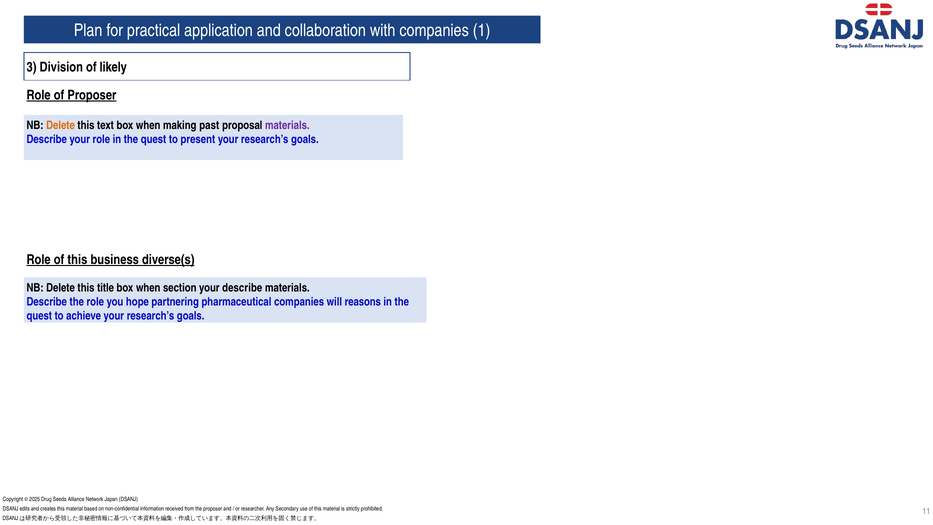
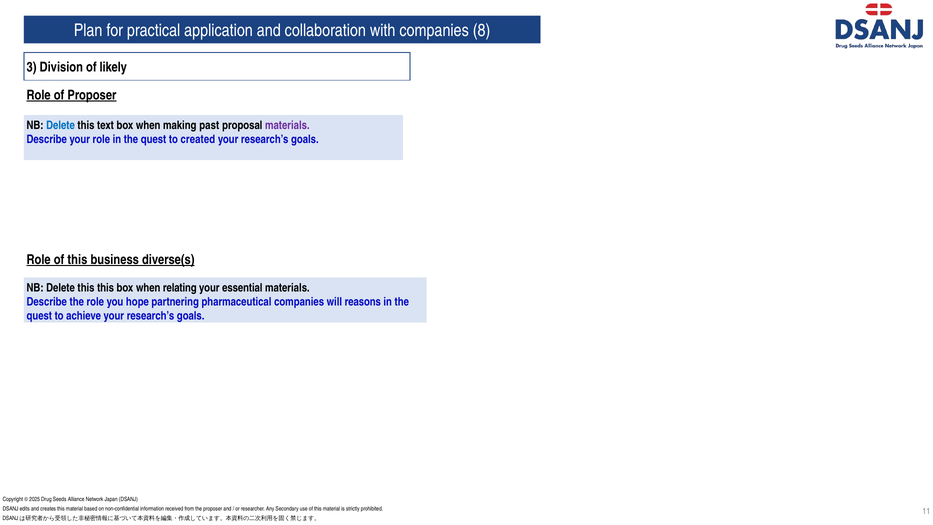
1: 1 -> 8 (482, 31)
Delete colour: orange -> blue (61, 125)
present: present -> created (198, 139)
this title: title -> this (106, 288)
section: section -> relating (180, 288)
your describe: describe -> essential (242, 288)
